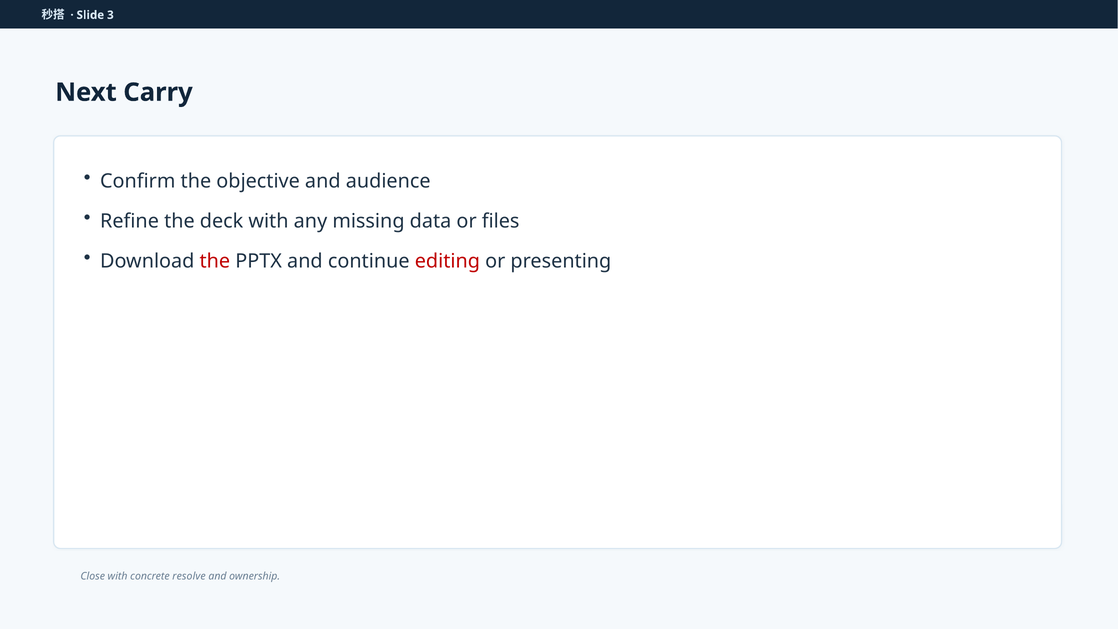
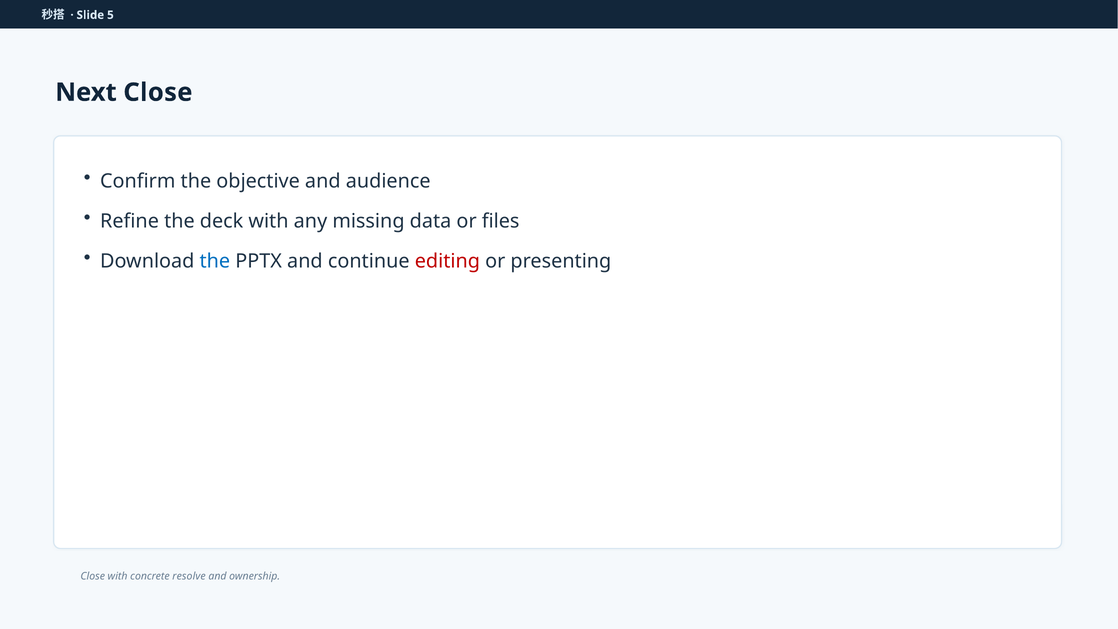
3: 3 -> 5 (110, 15)
Next Carry: Carry -> Close (158, 92)
the colour: red -> blue (215, 261)
